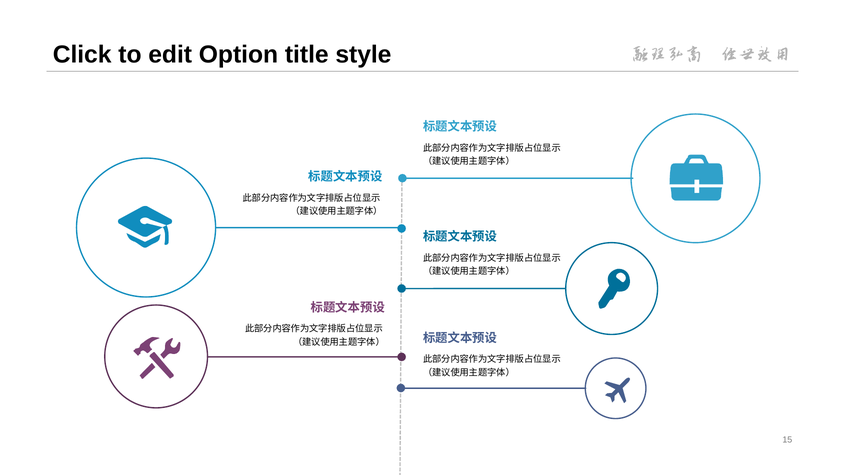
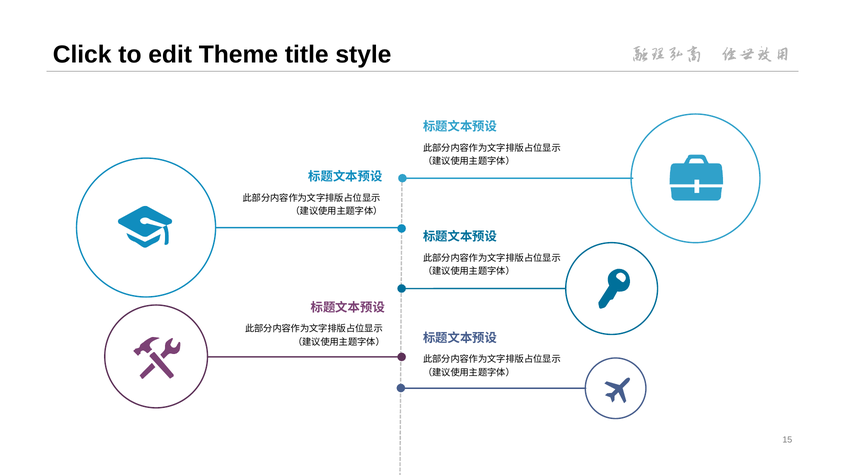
Option: Option -> Theme (238, 55)
